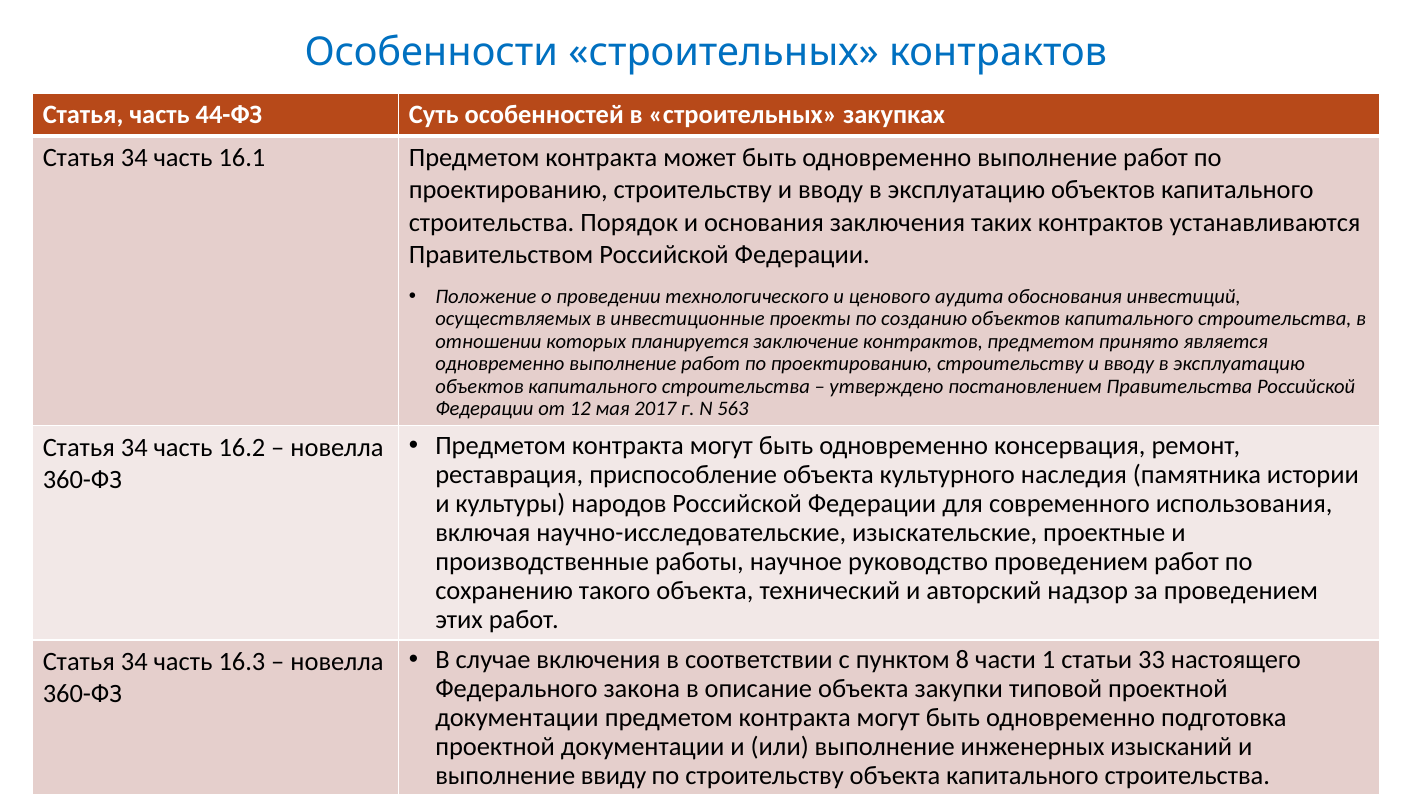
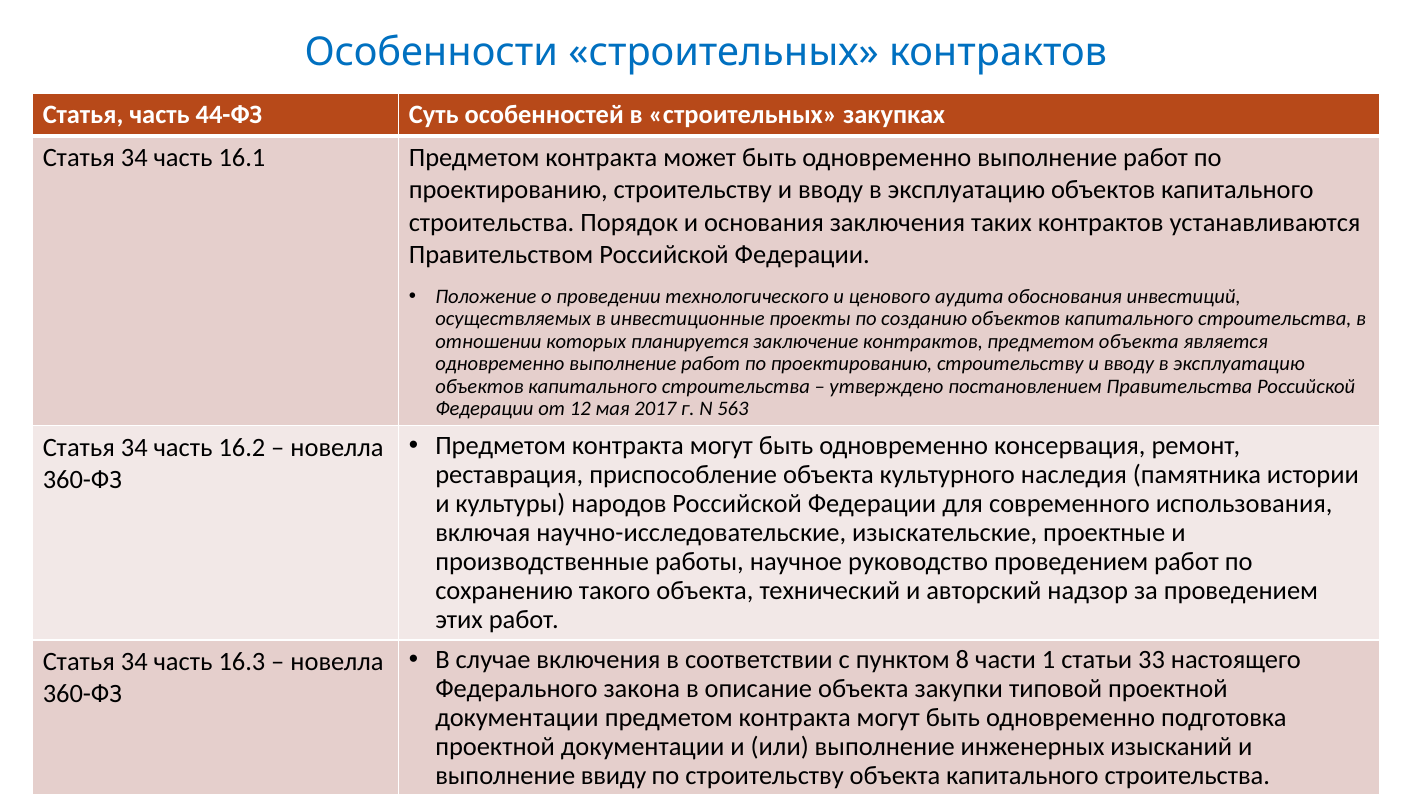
предметом принято: принято -> объекта (1139, 342)
